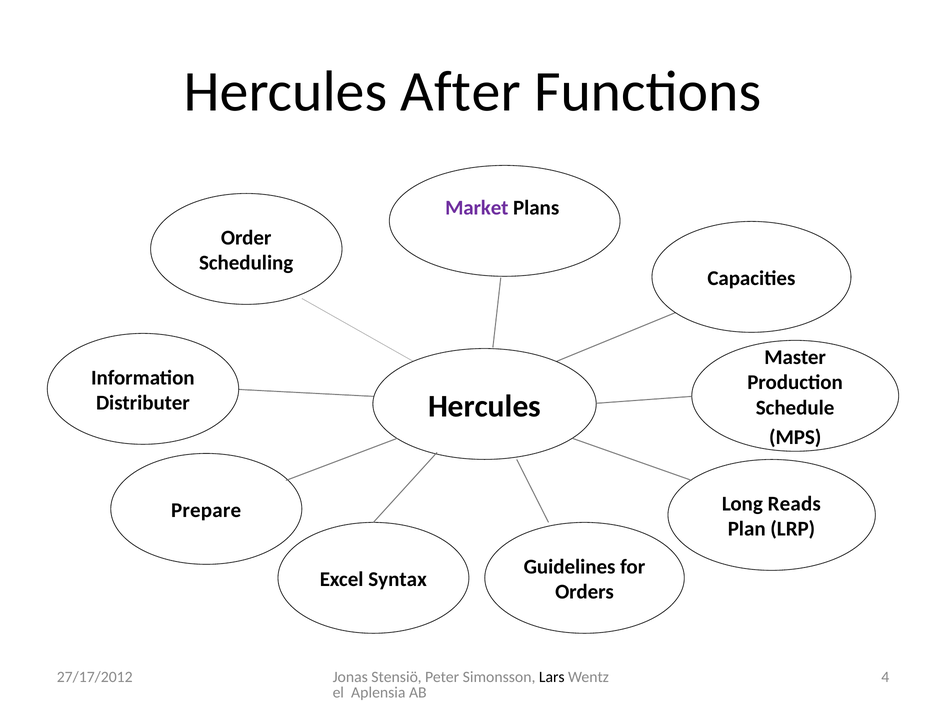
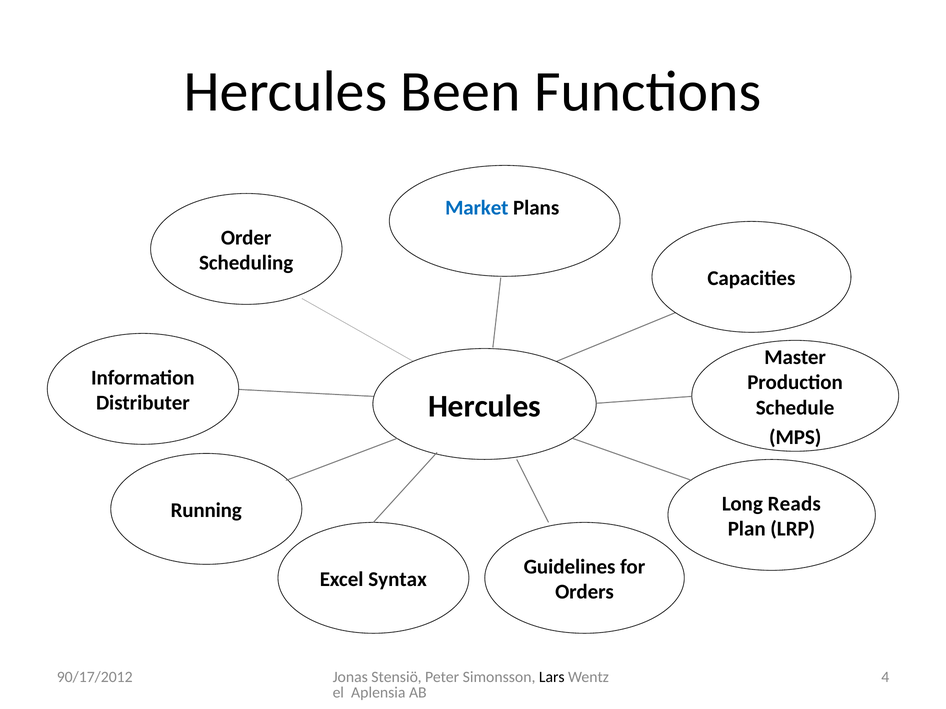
After: After -> Been (460, 92)
Market colour: purple -> blue (477, 208)
Prepare: Prepare -> Running (206, 511)
27/17/2012: 27/17/2012 -> 90/17/2012 (95, 678)
